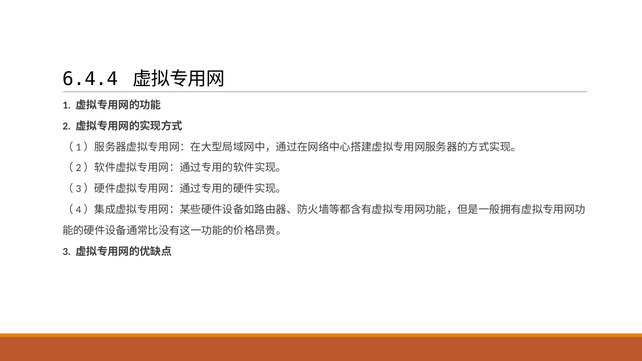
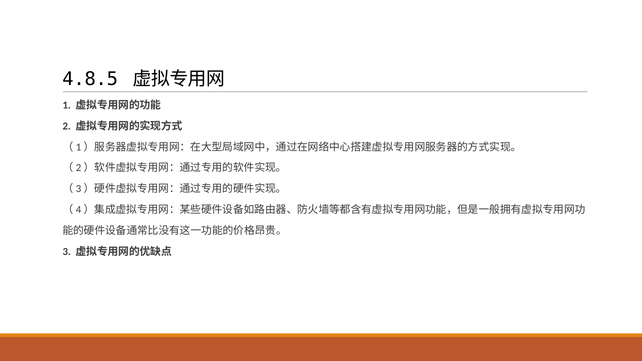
6.4.4: 6.4.4 -> 4.8.5 (90, 79)
